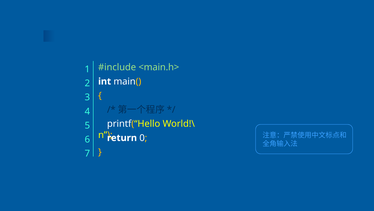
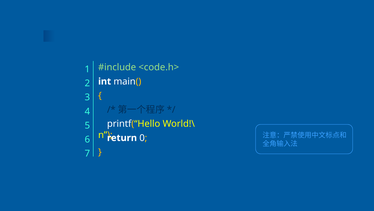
<main.h>: <main.h> -> <code.h> (159, 67)
